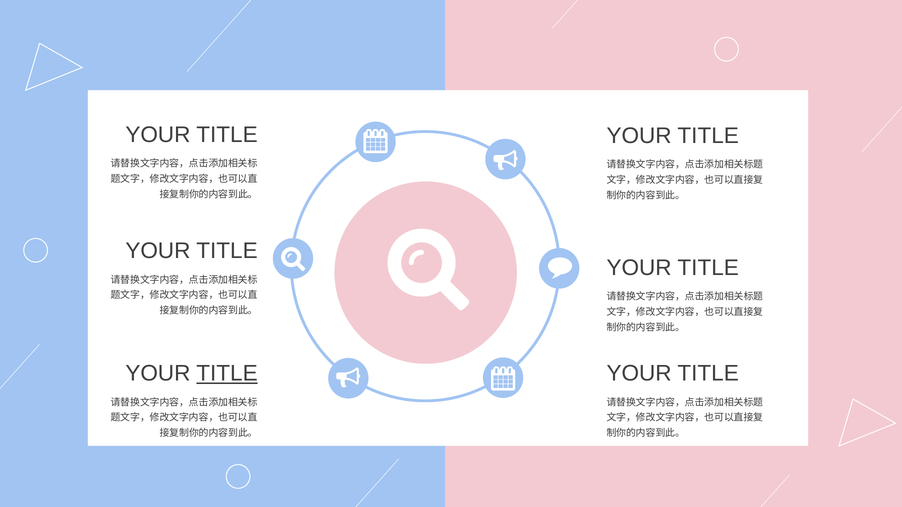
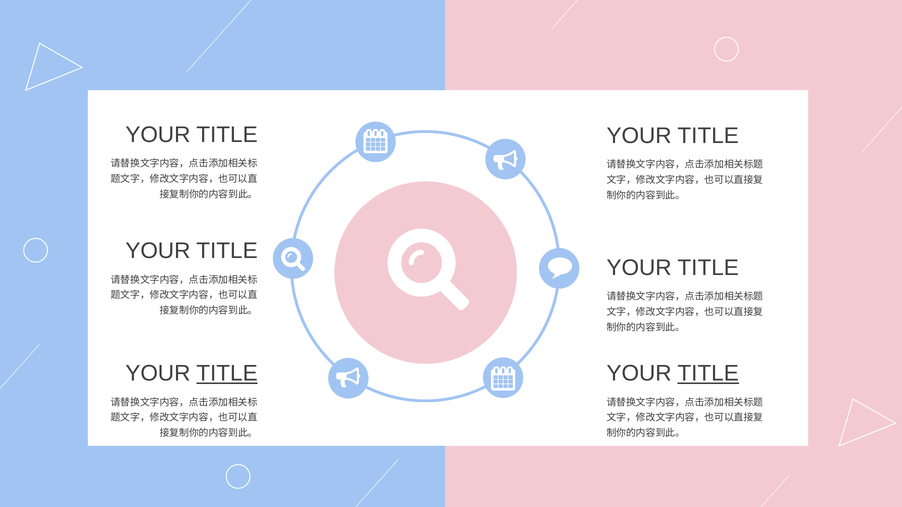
TITLE underline: none -> present (708, 374)
